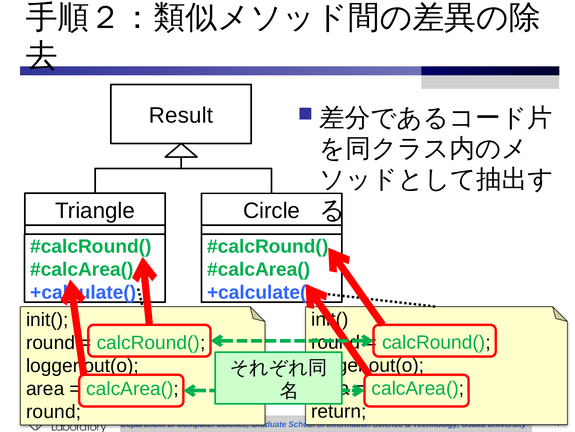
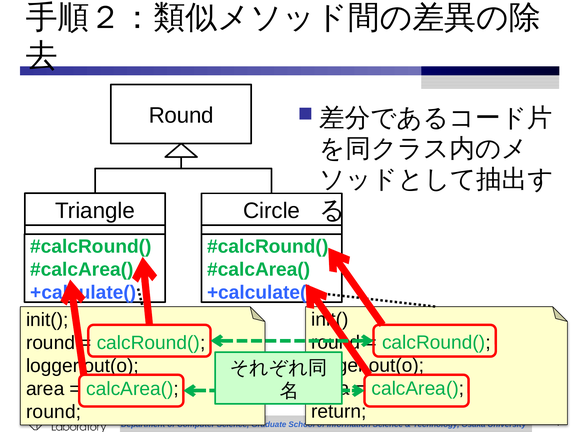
Result: Result -> Round (181, 115)
